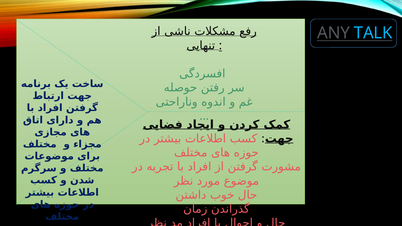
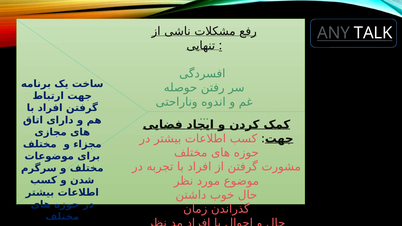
TALK colour: light blue -> white (373, 33)
